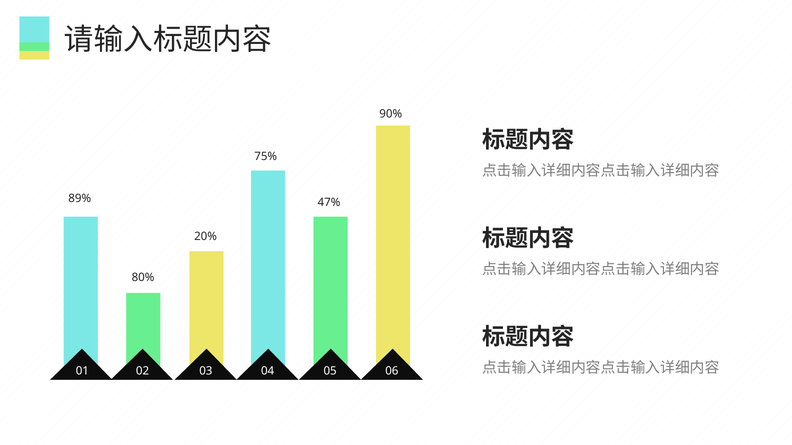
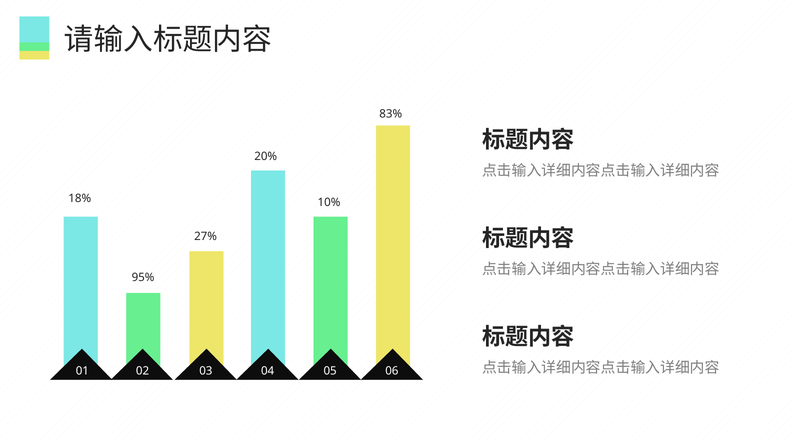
90%: 90% -> 83% (391, 114)
75%: 75% -> 20% (266, 157)
89%: 89% -> 18% (80, 199)
47%: 47% -> 10% (329, 203)
20%: 20% -> 27% (206, 237)
80%: 80% -> 95% (143, 278)
